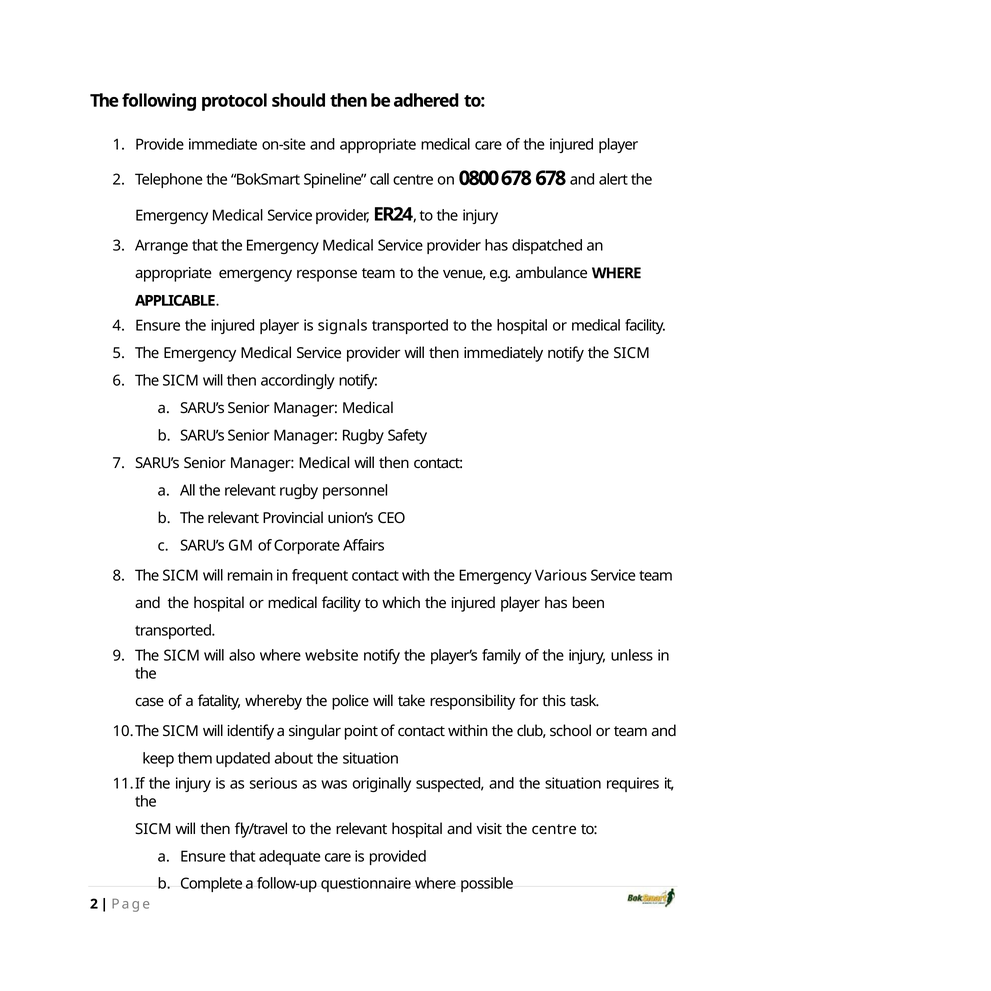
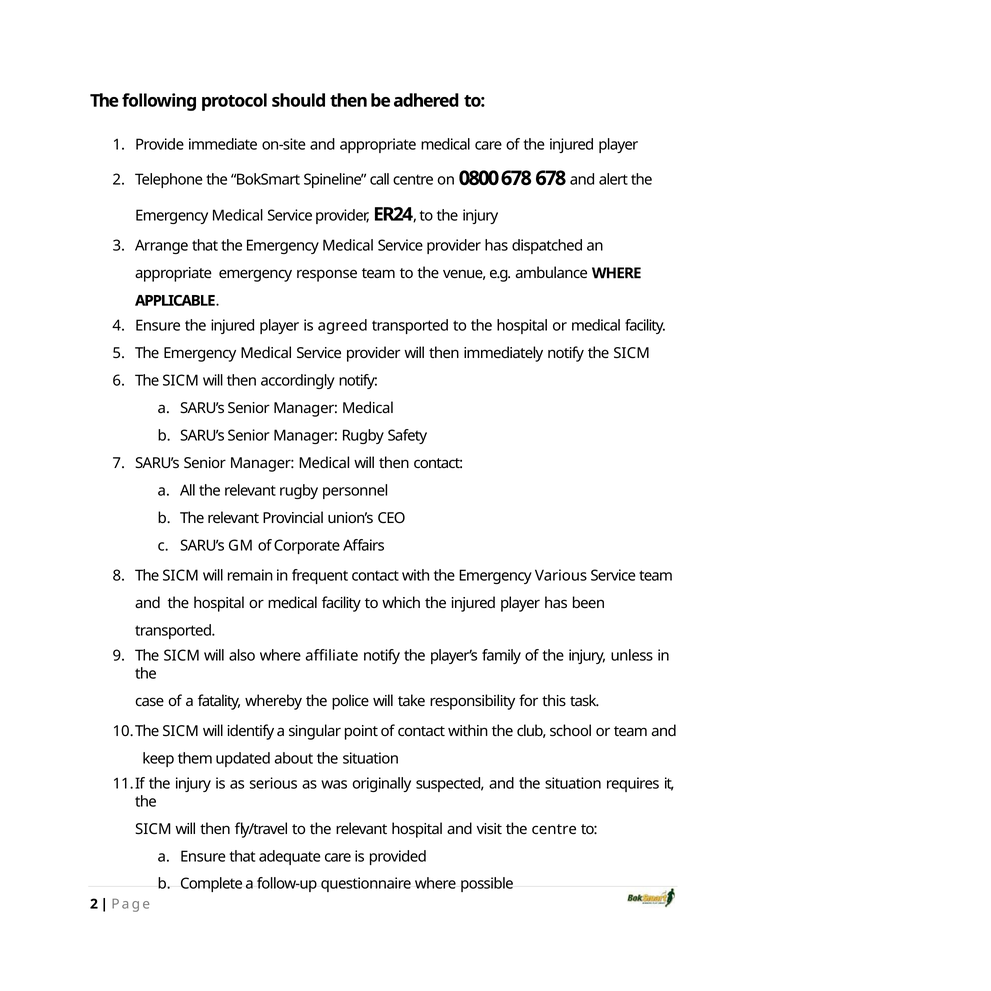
signals: signals -> agreed (343, 326)
website: website -> affiliate (332, 656)
